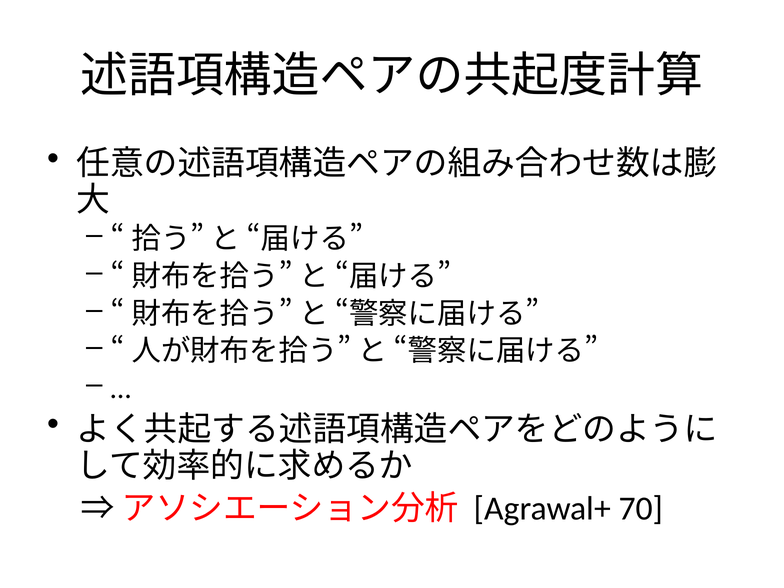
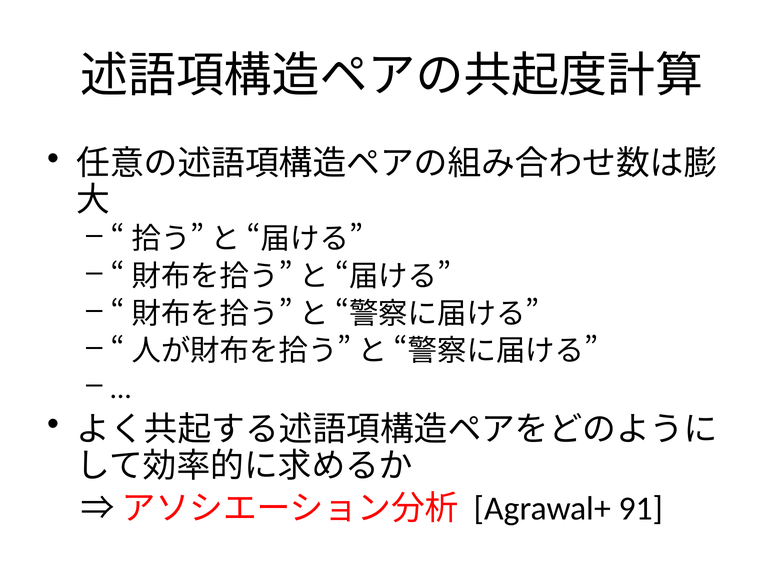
70: 70 -> 91 (641, 509)
